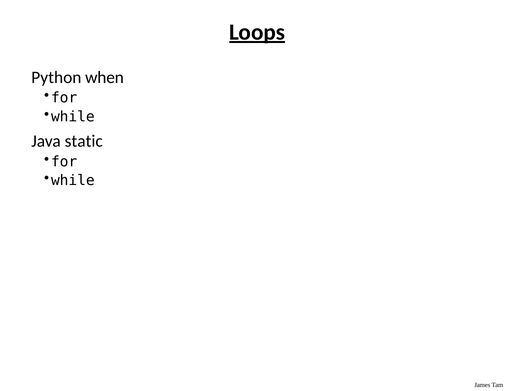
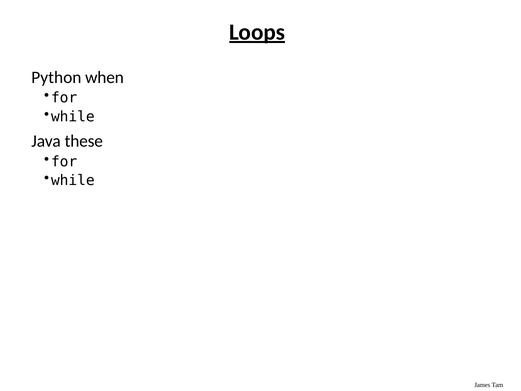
static: static -> these (84, 141)
